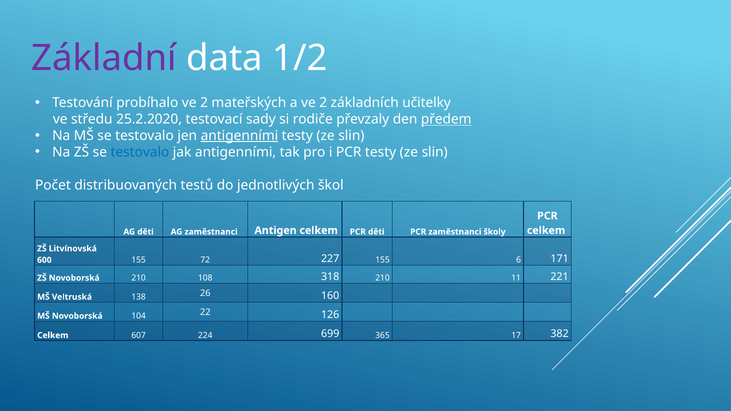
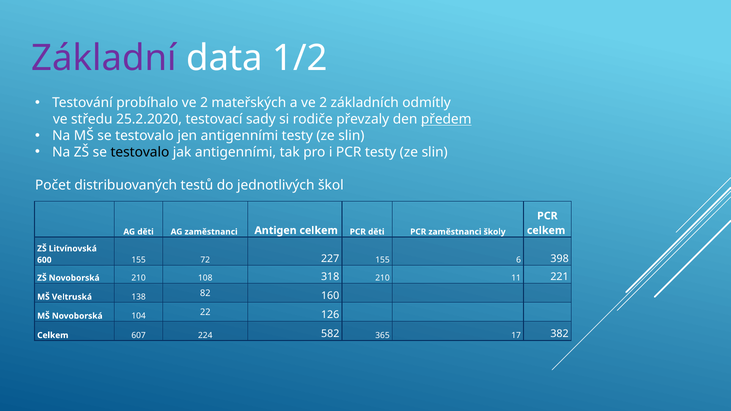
učitelky: učitelky -> odmítly (427, 103)
antigenními underline: present -> none (239, 136)
testovalo colour: blue -> black (140, 152)
171: 171 -> 398 (560, 259)
26: 26 -> 82 (205, 293)
699: 699 -> 582 (330, 334)
